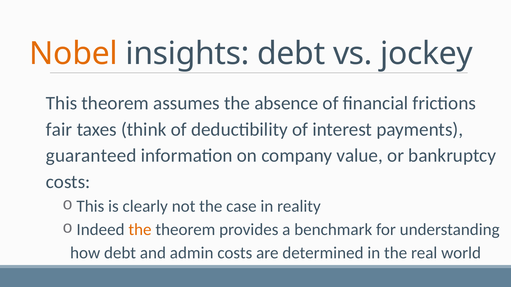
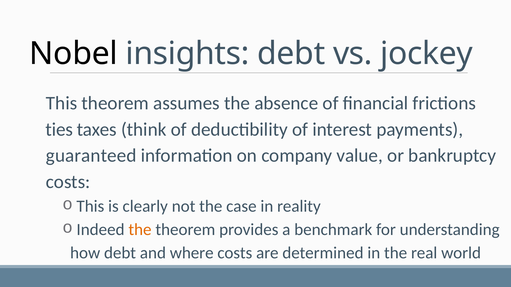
Nobel colour: orange -> black (74, 54)
fair: fair -> ties (59, 130)
admin: admin -> where (192, 253)
